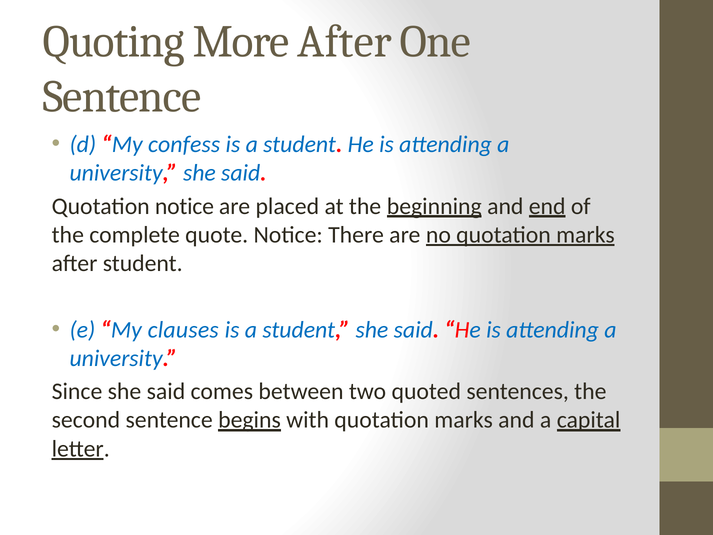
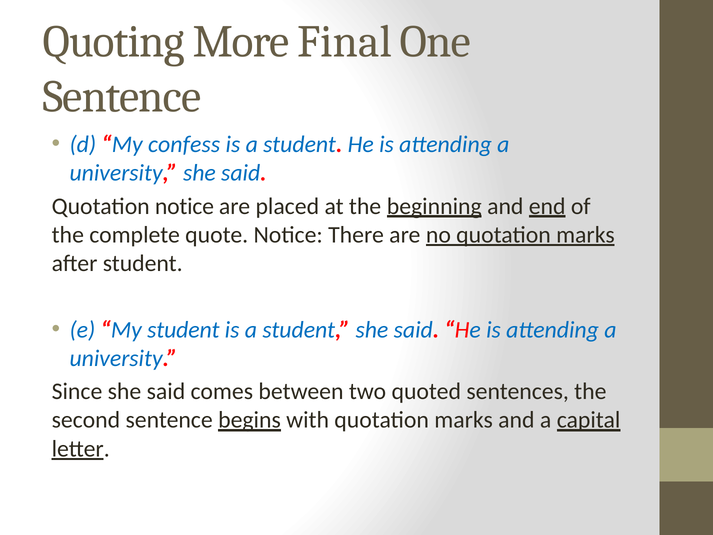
More After: After -> Final (345, 42)
My clauses: clauses -> student (183, 330)
